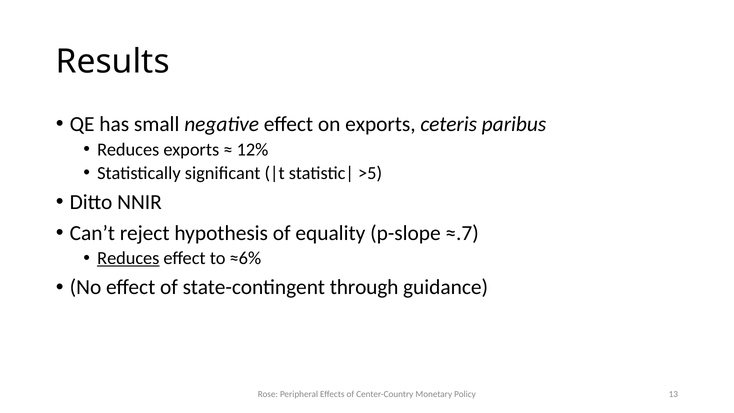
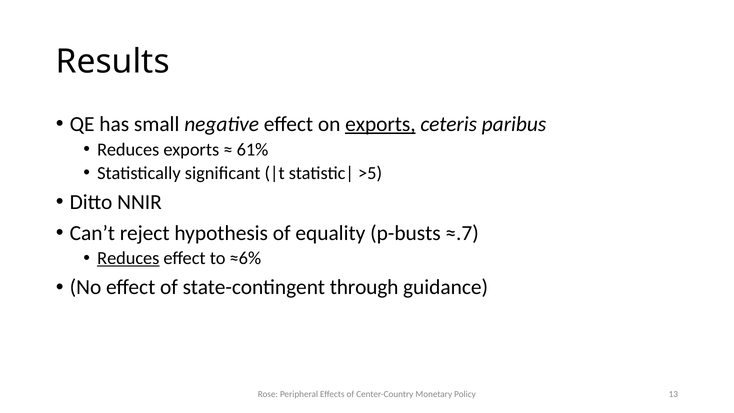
exports underline: none -> present (380, 124)
12%: 12% -> 61% (253, 149)
p-slope: p-slope -> p-busts (405, 233)
